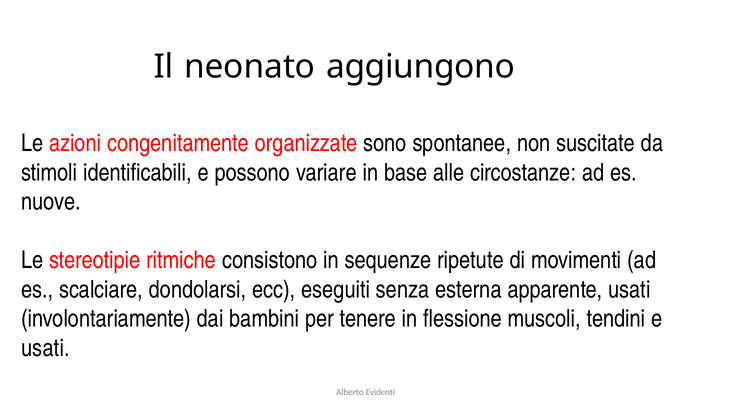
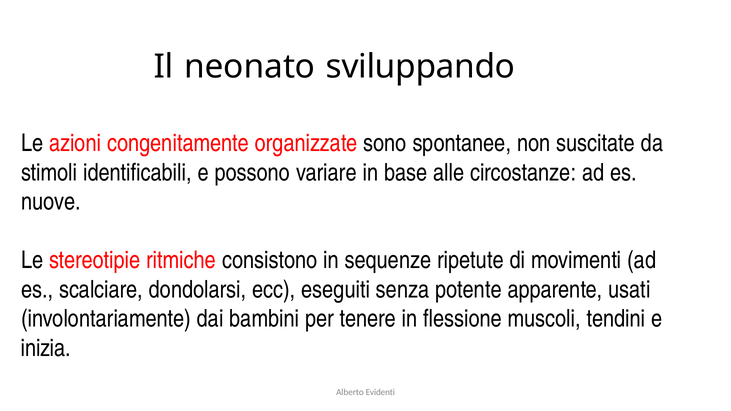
aggiungono: aggiungono -> sviluppando (421, 67)
esterna: esterna -> potente (468, 290)
usati: usati -> inizia (46, 348)
